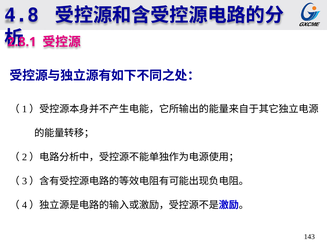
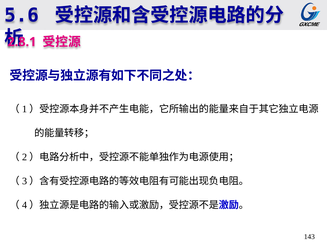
4.8: 4.8 -> 5.6 (22, 15)
